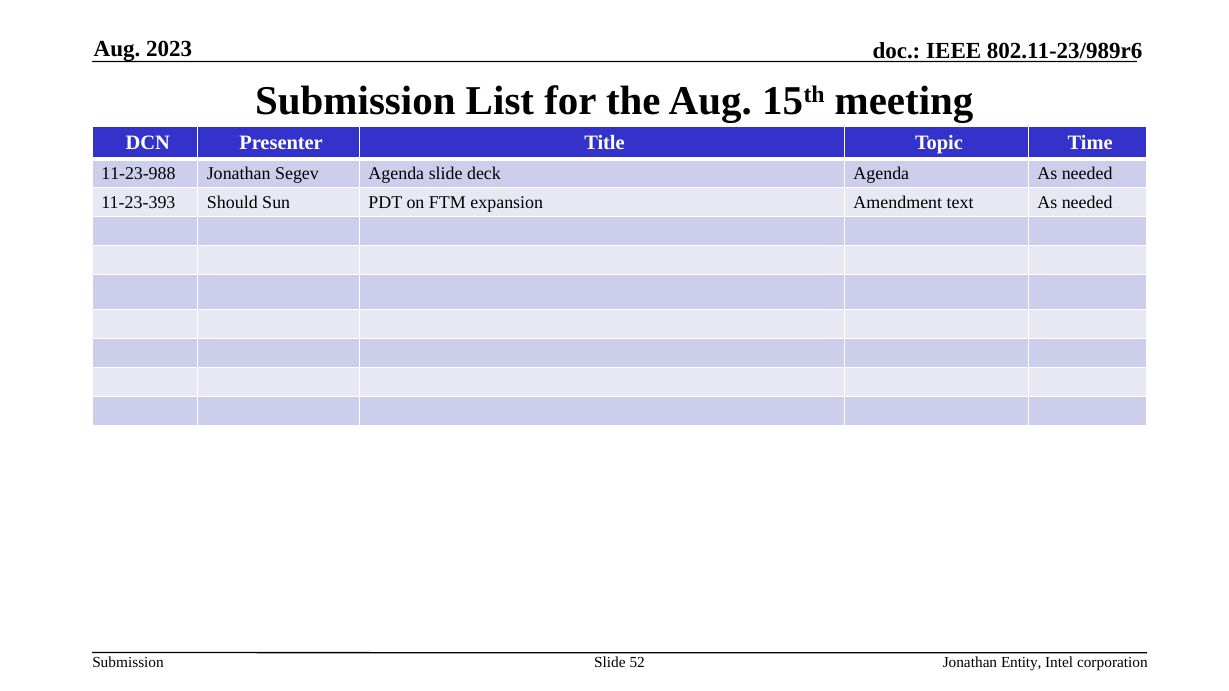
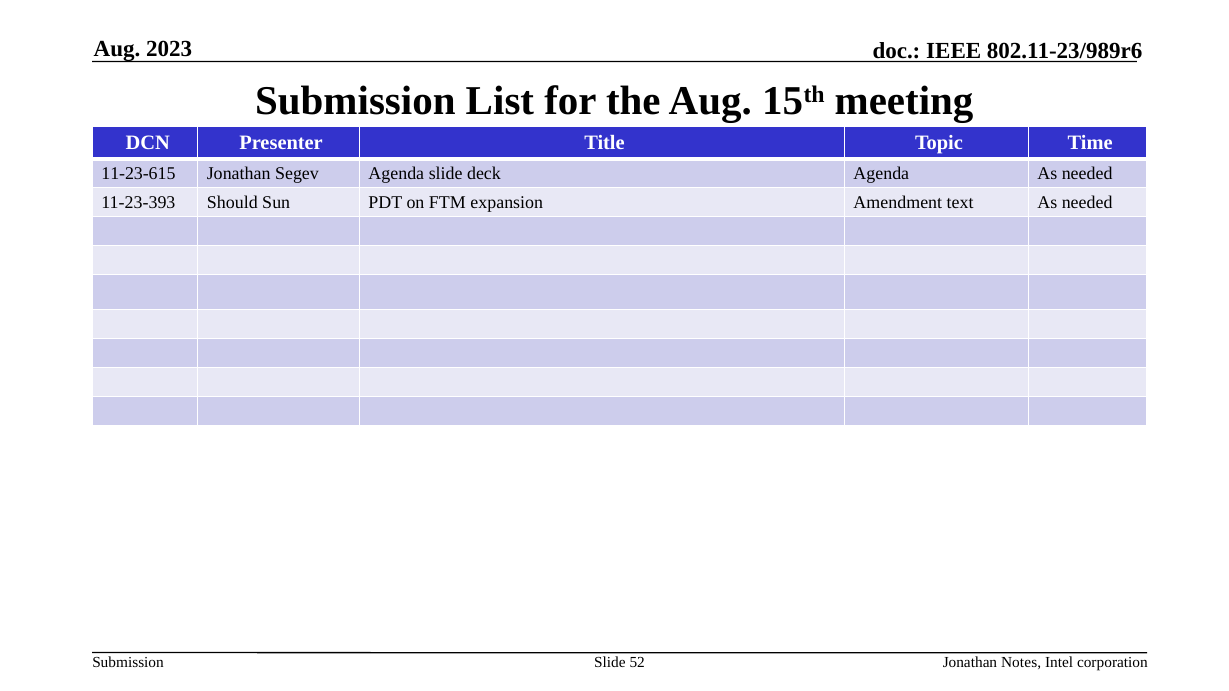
11-23-988: 11-23-988 -> 11-23-615 (138, 174)
Entity: Entity -> Notes (1021, 663)
